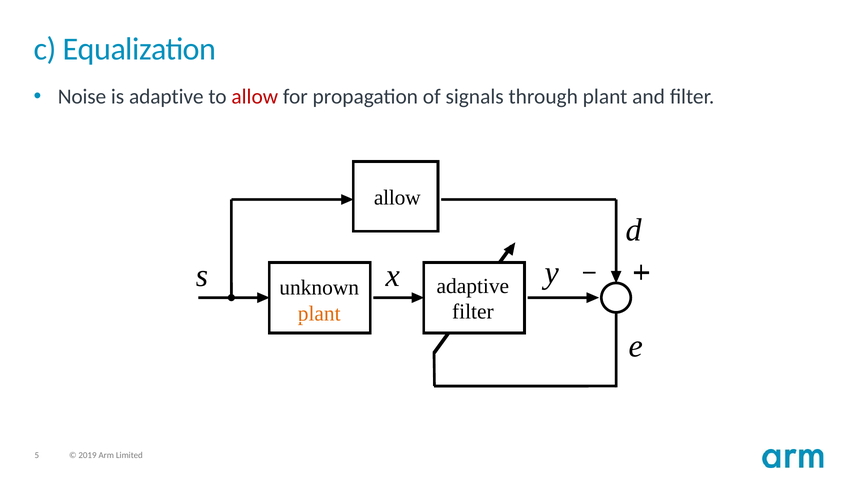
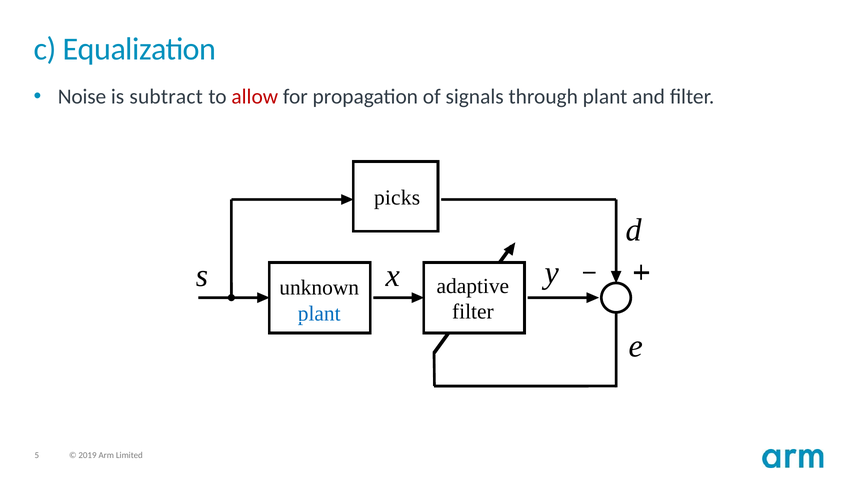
is adaptive: adaptive -> subtract (166, 97)
allow: allow -> picks (397, 198)
plant colour: orange -> blue (319, 314)
